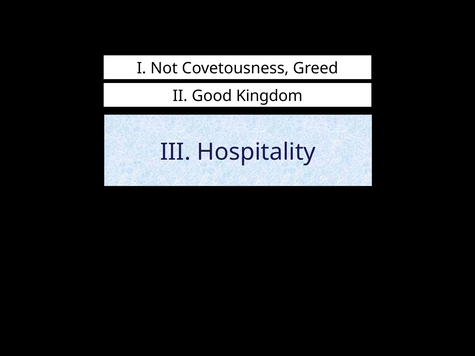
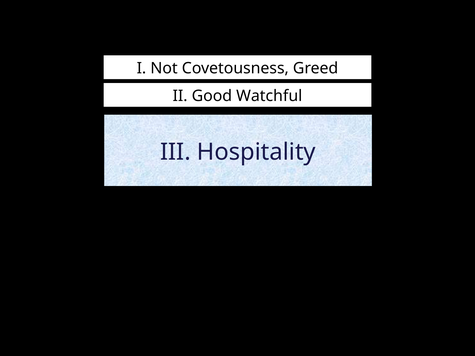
Kingdom: Kingdom -> Watchful (269, 96)
